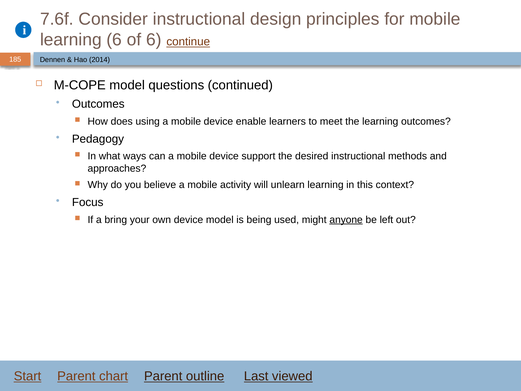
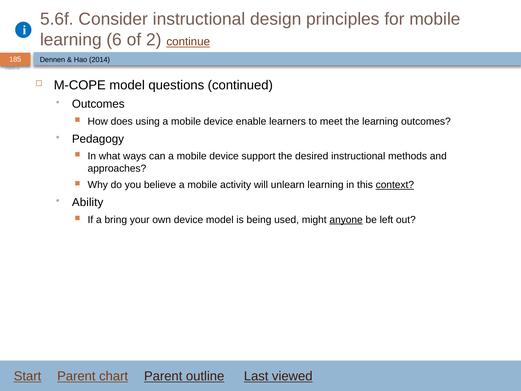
7.6f: 7.6f -> 5.6f (57, 19)
of 6: 6 -> 2 (154, 40)
context underline: none -> present (395, 185)
Focus: Focus -> Ability (88, 202)
